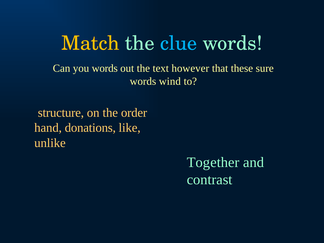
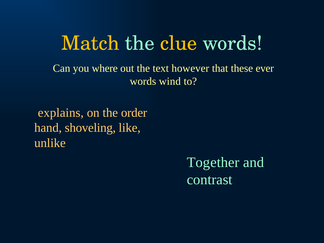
clue colour: light blue -> yellow (179, 43)
you words: words -> where (105, 68)
sure: sure -> ever (265, 68)
structure: structure -> explains (61, 113)
donations: donations -> shoveling (90, 128)
